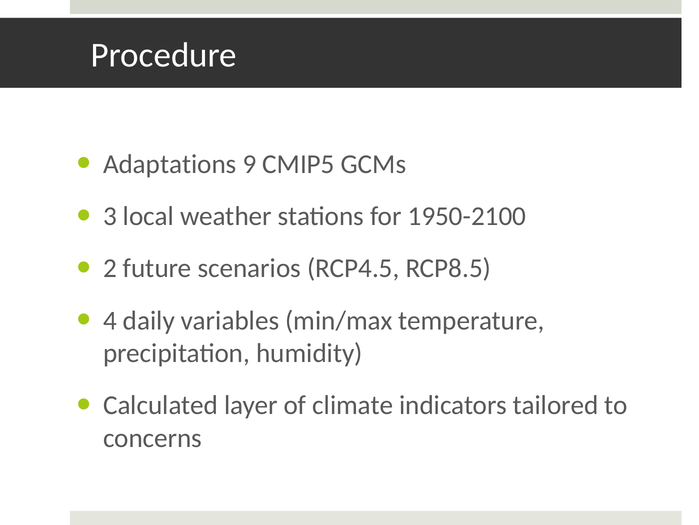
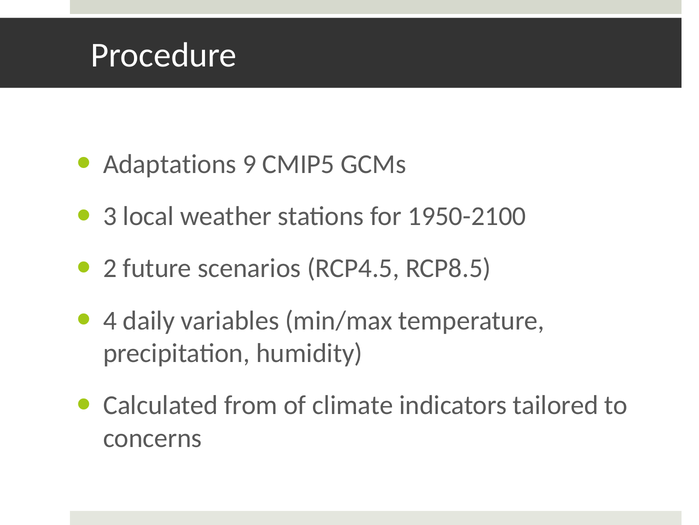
layer: layer -> from (251, 405)
